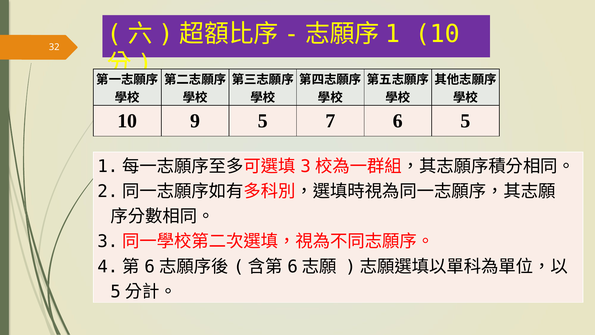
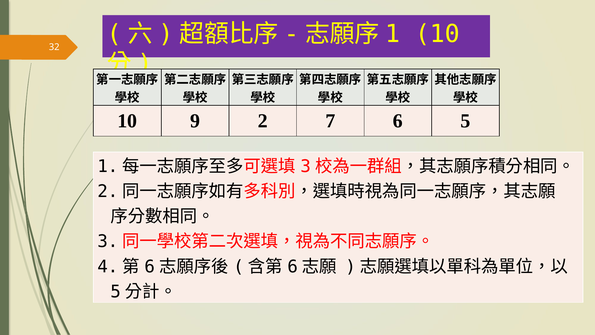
9 5: 5 -> 2 (263, 121)
